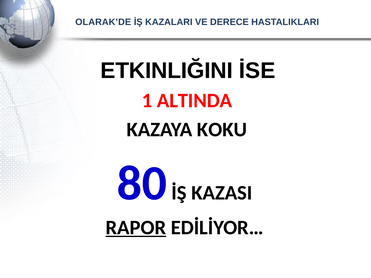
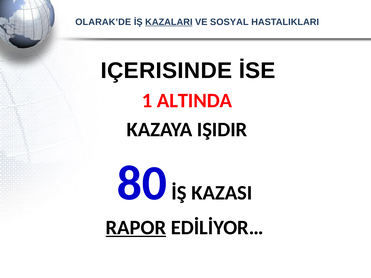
KAZALARI underline: none -> present (169, 22)
DERECE: DERECE -> SOSYAL (229, 22)
ETKINLIĞINI: ETKINLIĞINI -> IÇERISINDE (166, 71)
KOKU: KOKU -> IŞIDIR (222, 130)
